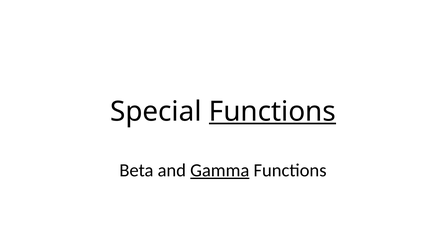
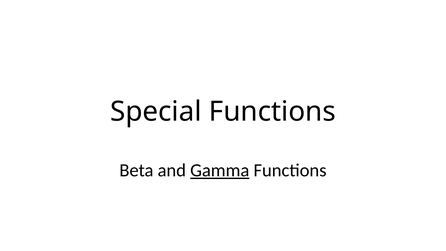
Functions underline: present -> none (272, 111)
